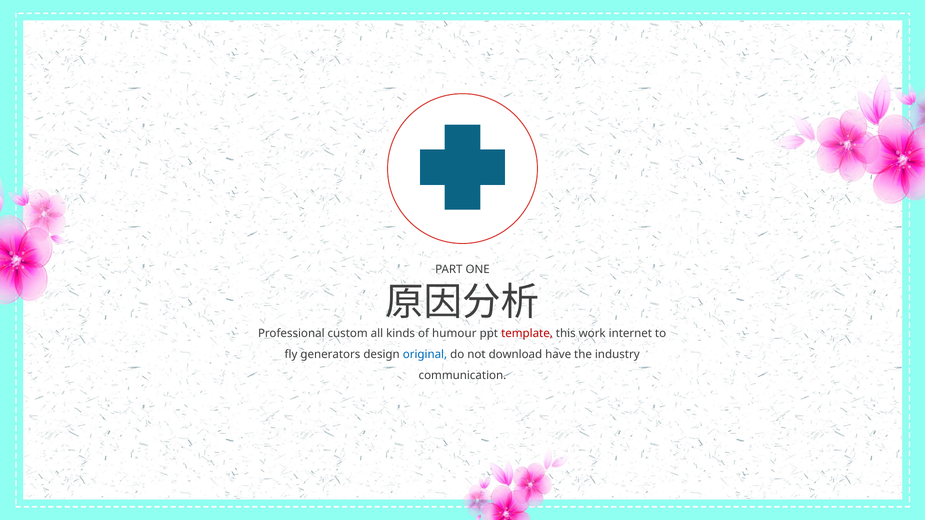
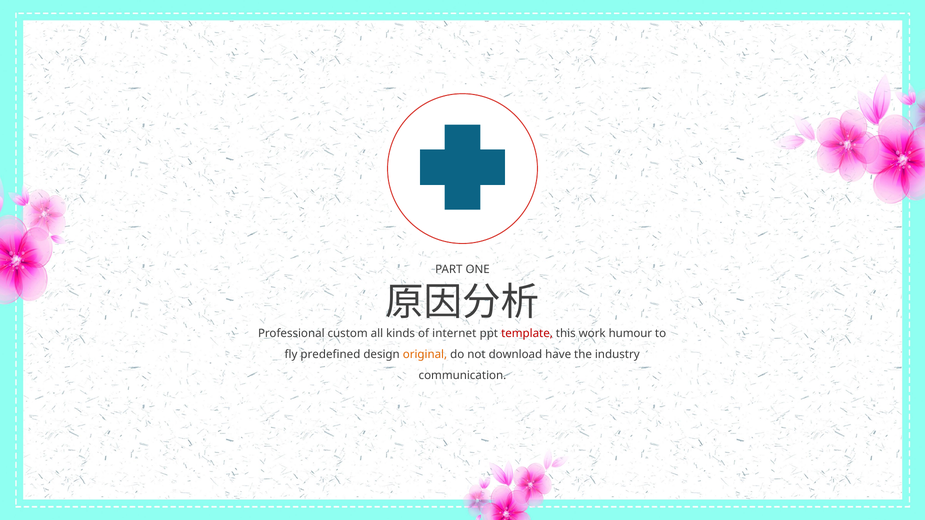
humour: humour -> internet (454, 334)
internet: internet -> humour (630, 334)
generators: generators -> predefined (330, 355)
original colour: blue -> orange (425, 355)
